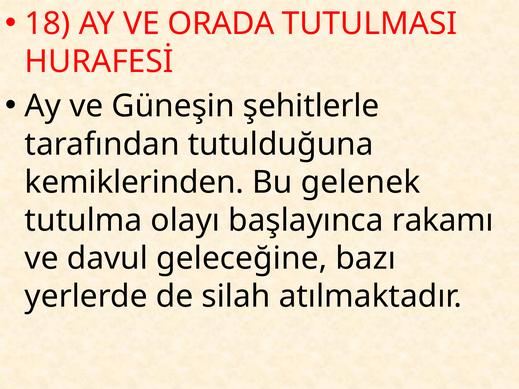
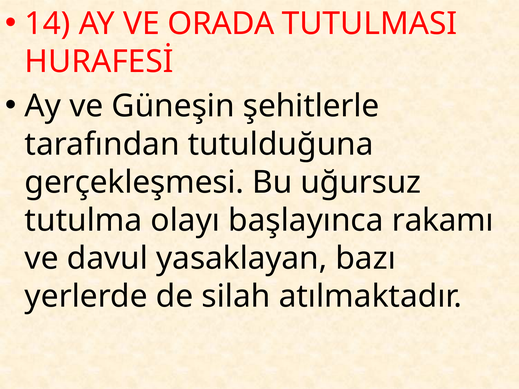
18: 18 -> 14 (48, 24)
kemiklerinden: kemiklerinden -> gerçekleşmesi (134, 182)
gelenek: gelenek -> uğursuz (361, 182)
geleceğine: geleceğine -> yasaklayan (242, 258)
